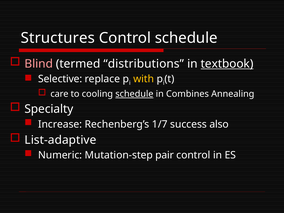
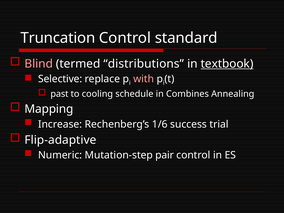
Structures: Structures -> Truncation (58, 38)
Control schedule: schedule -> standard (186, 38)
with colour: yellow -> pink (144, 79)
care: care -> past (59, 94)
schedule underline: present -> none (134, 94)
Specialty: Specialty -> Mapping (49, 109)
1/7: 1/7 -> 1/6 (160, 124)
also: also -> trial (219, 124)
List-adaptive: List-adaptive -> Flip-adaptive (60, 140)
